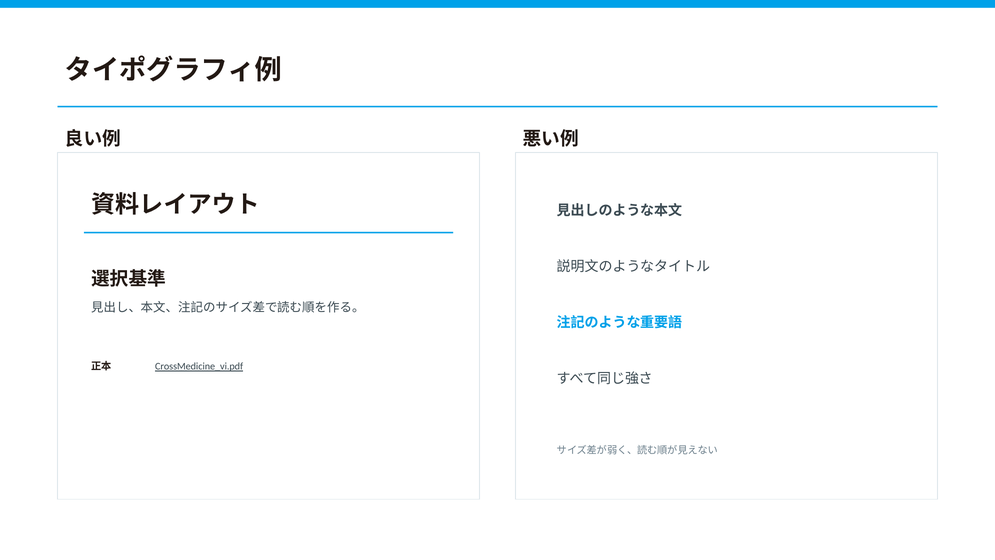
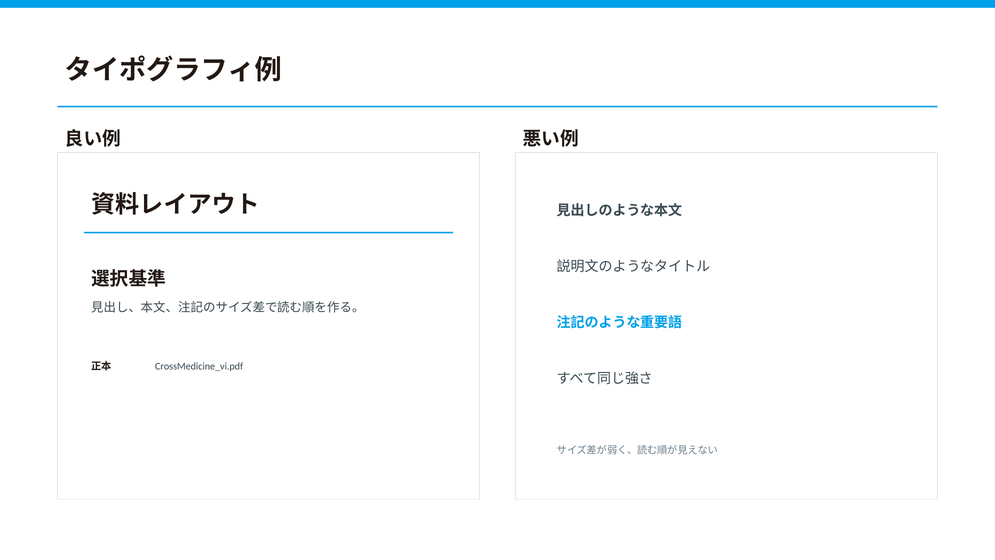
CrossMedicine_vi.pdf underline: present -> none (199, 366)
